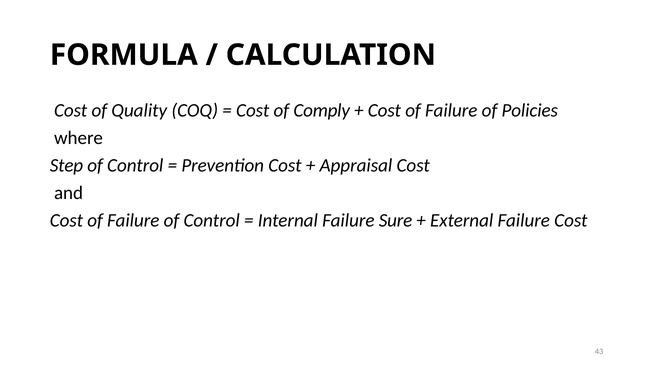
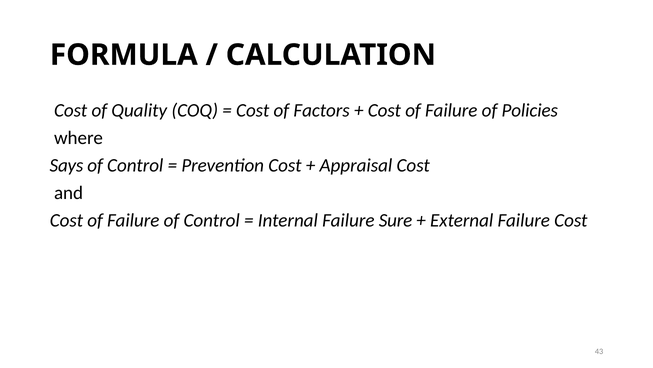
Comply: Comply -> Factors (322, 110)
Step: Step -> Says (66, 165)
